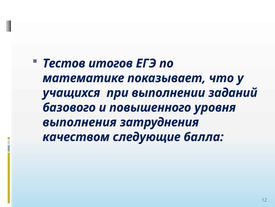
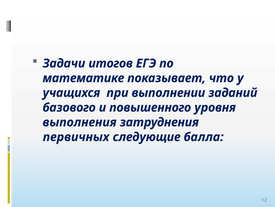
Тестов: Тестов -> Задачи (64, 63)
качеством: качеством -> первичных (76, 137)
